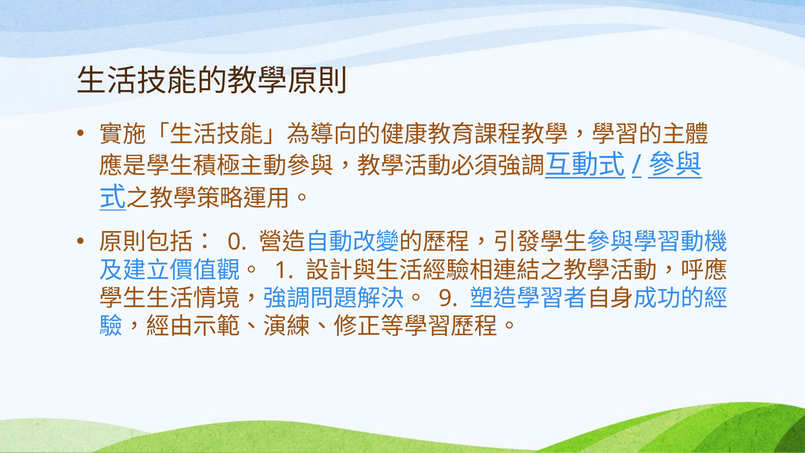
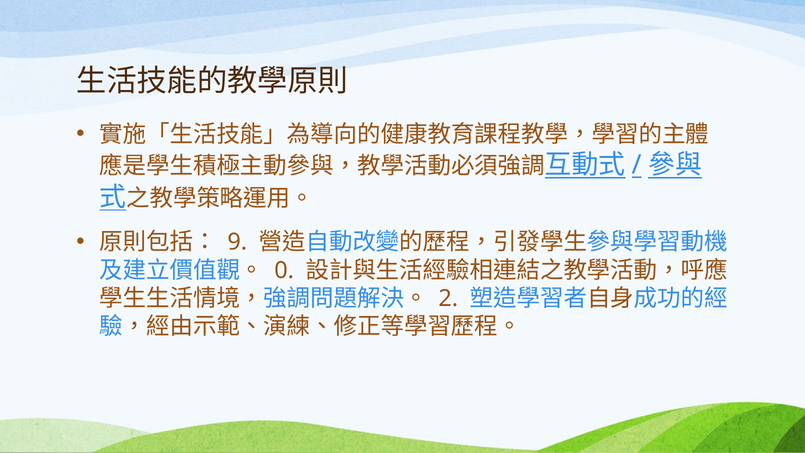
0: 0 -> 9 (237, 242)
1: 1 -> 0 (284, 270)
9: 9 -> 2 (448, 298)
